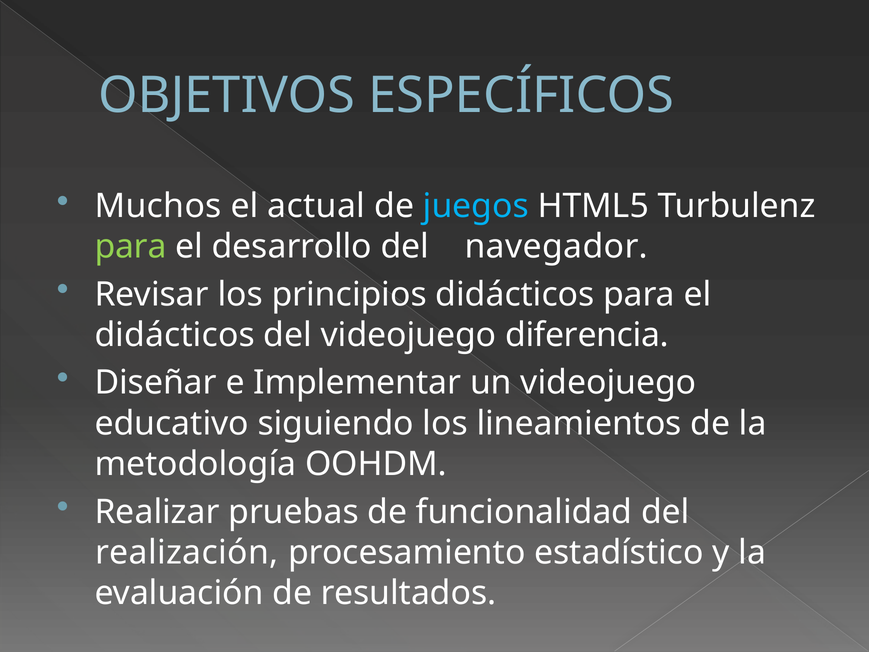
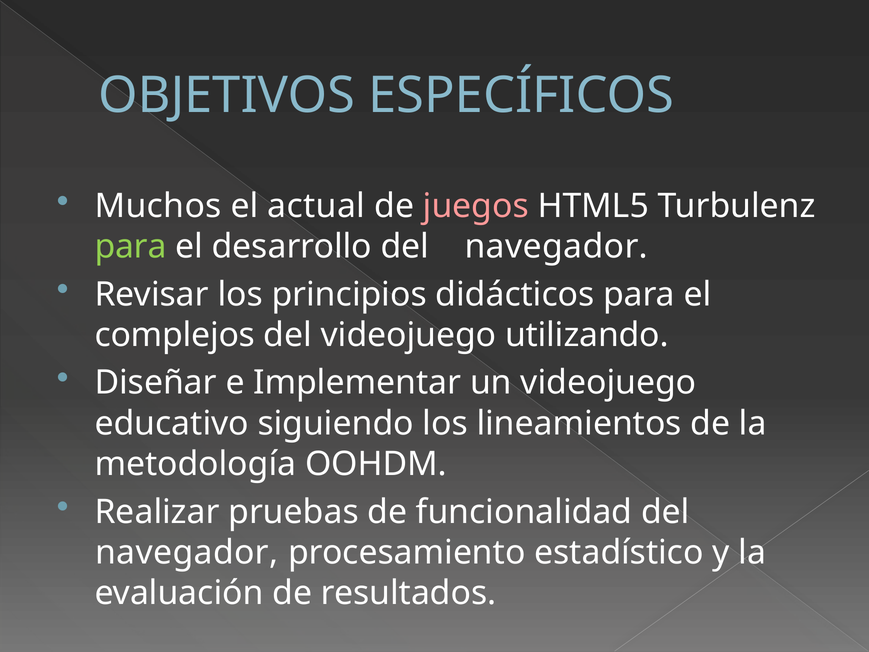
juegos colour: light blue -> pink (476, 206)
didácticos: didácticos -> complejos (175, 335)
diferencia: diferencia -> utilizando (587, 335)
realización: realización -> navegador (187, 552)
